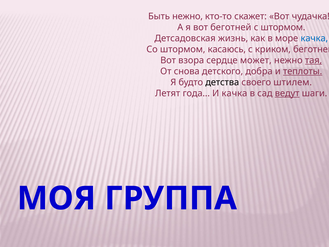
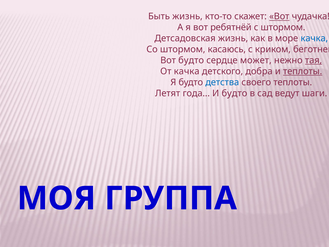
Быть нежно: нежно -> жизнь (187, 16)
Вот underline: none -> present (279, 16)
вот беготней: беготней -> ребятнёй (231, 27)
Вот взора: взора -> будто (191, 60)
От снова: снова -> качка (187, 71)
детства colour: black -> blue (222, 82)
своего штилем: штилем -> теплоты (293, 82)
И качка: качка -> будто (234, 93)
ведут underline: present -> none (287, 93)
